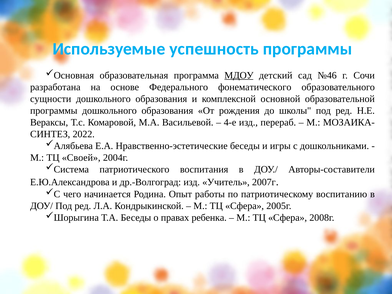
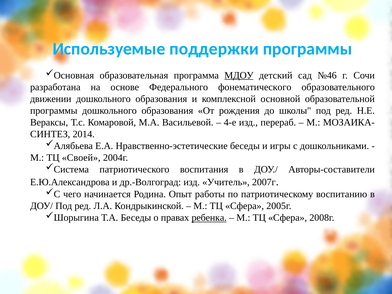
успешность: успешность -> поддержки (214, 49)
сущности: сущности -> движении (51, 99)
2022: 2022 -> 2014 (84, 134)
ребенка underline: none -> present (209, 218)
